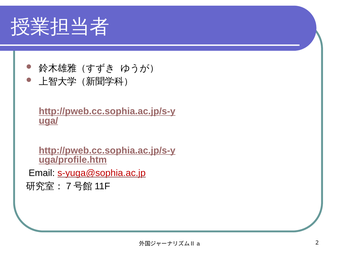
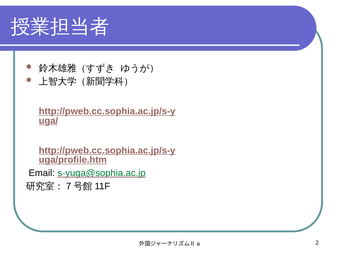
s-yuga@sophia.ac.jp colour: red -> green (102, 173)
